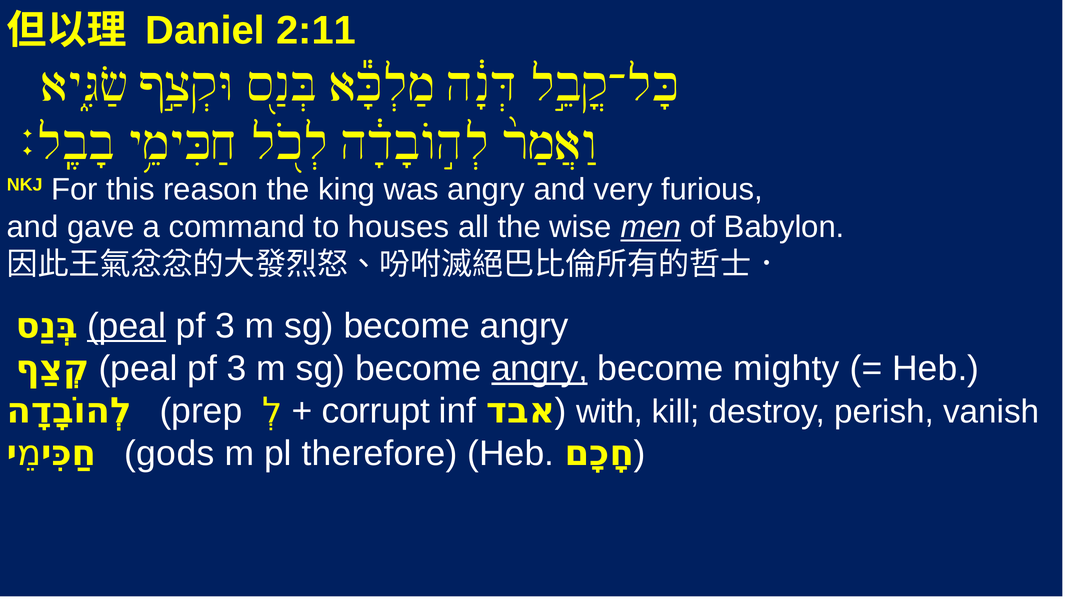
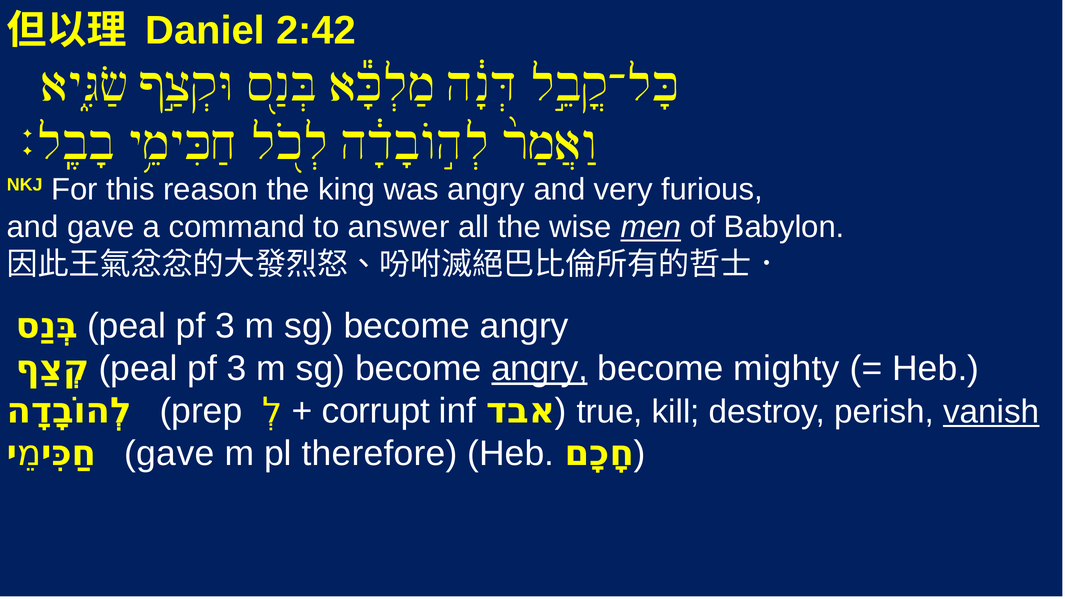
2:11: 2:11 -> 2:42 (316, 31)
houses: houses -> answer (399, 227)
peal underline: present -> none (127, 326)
with: with -> true (610, 412)
vanish underline: none -> present (991, 412)
gods: gods -> gave (169, 454)
